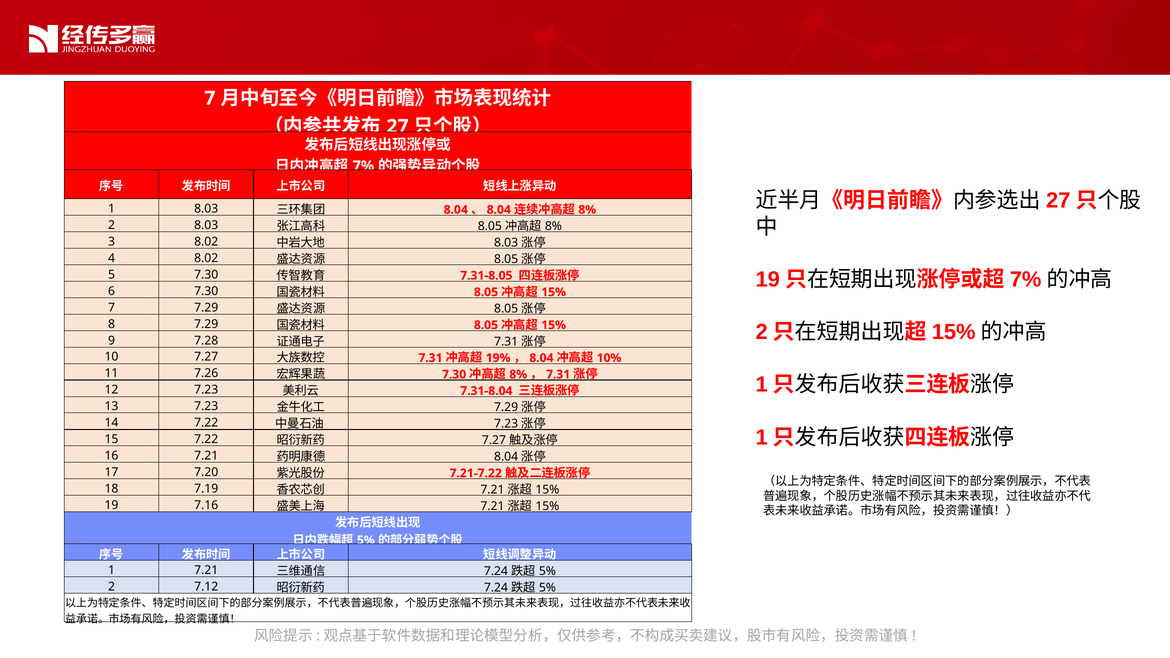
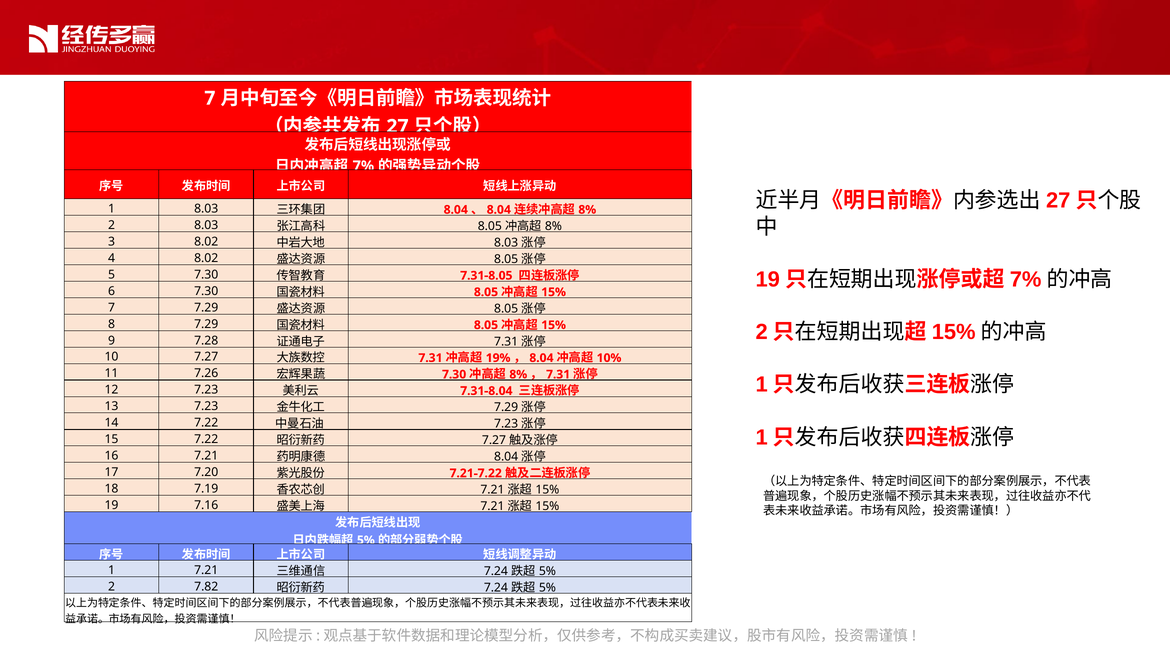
7.12: 7.12 -> 7.82 (206, 587)
